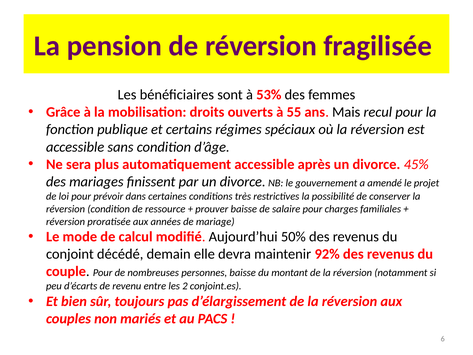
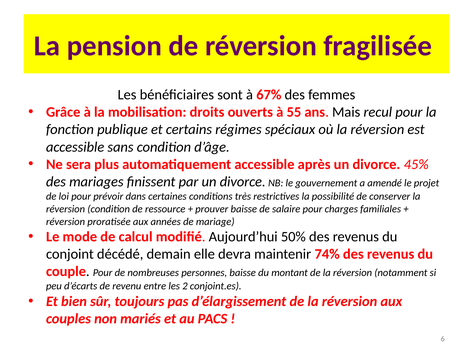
53%: 53% -> 67% (269, 95)
92%: 92% -> 74% (327, 254)
